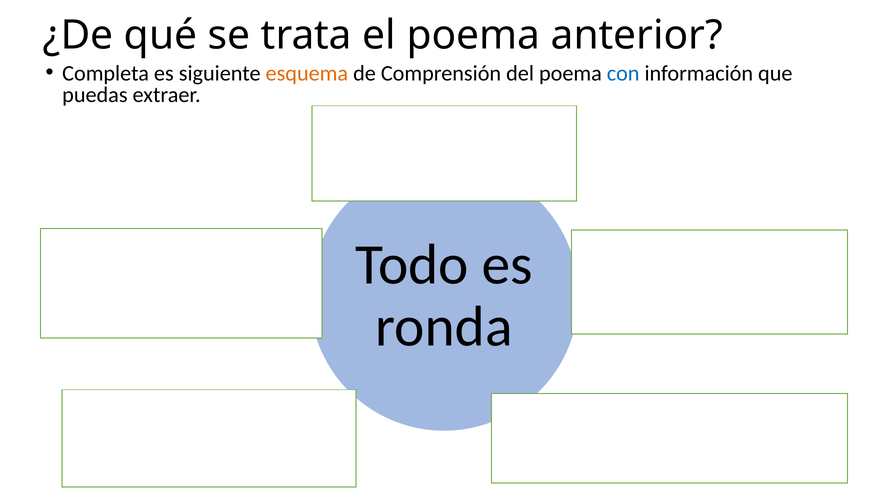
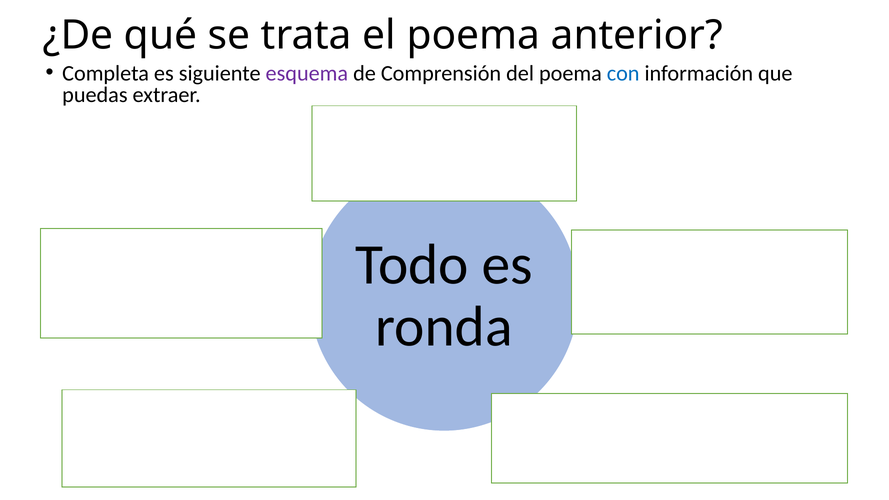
esquema colour: orange -> purple (307, 73)
